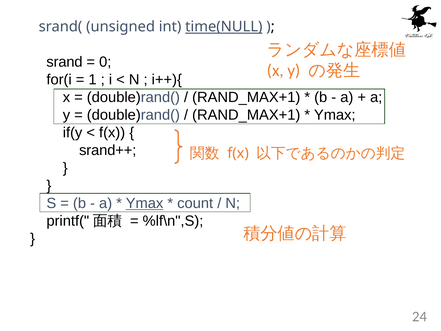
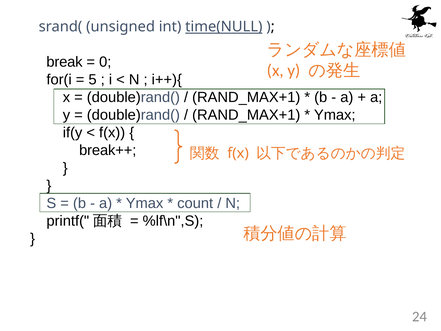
srand: srand -> break (64, 62)
1: 1 -> 5 (93, 80)
srand++: srand++ -> break++ (108, 150)
Ymax underline: present -> none (145, 203)
